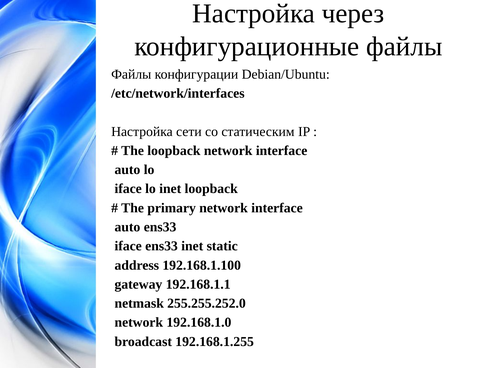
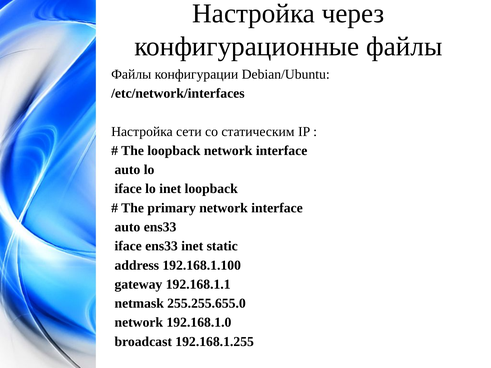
255.255.252.0: 255.255.252.0 -> 255.255.655.0 (207, 304)
